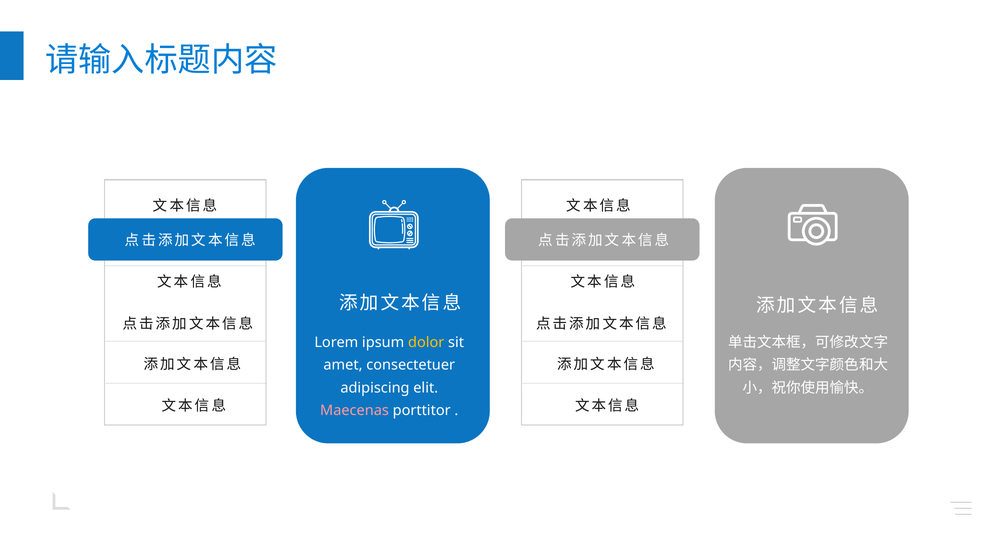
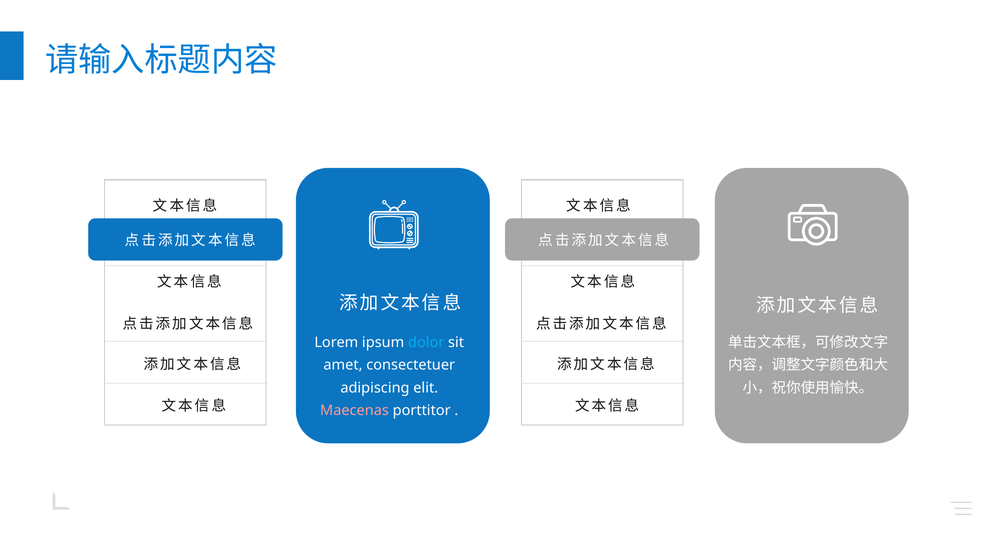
dolor colour: yellow -> light blue (426, 343)
